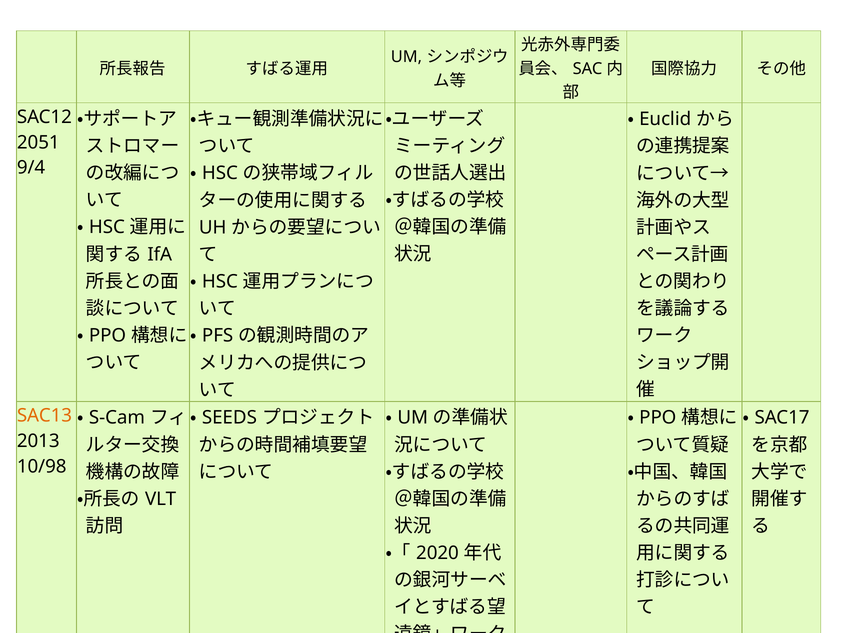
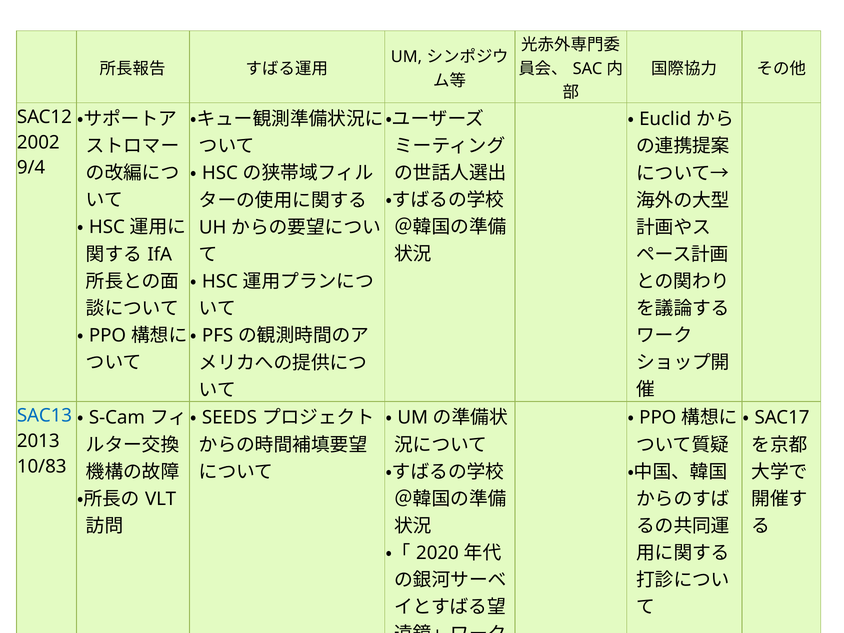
2051: 2051 -> 2002 (38, 142)
SAC13 colour: orange -> blue (44, 415)
10/98: 10/98 -> 10/83 (42, 466)
